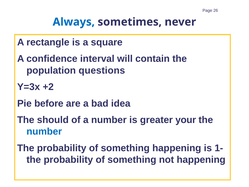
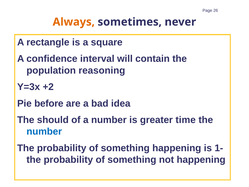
Always colour: blue -> orange (74, 22)
questions: questions -> reasoning (102, 70)
your: your -> time (186, 120)
